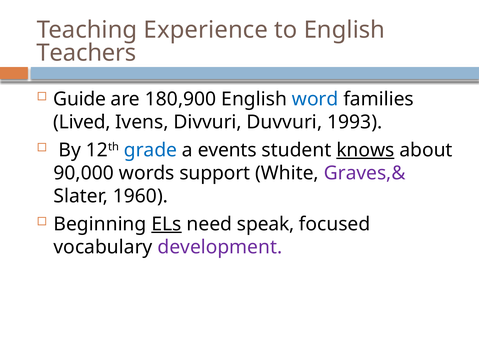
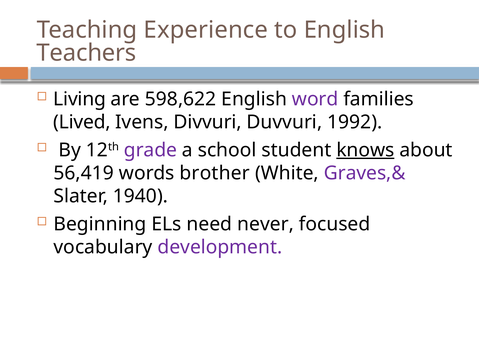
Guide: Guide -> Living (80, 99)
180,900: 180,900 -> 598,622 (181, 99)
word colour: blue -> purple (315, 99)
1993: 1993 -> 1992 (355, 122)
grade colour: blue -> purple (150, 150)
events: events -> school (227, 150)
90,000: 90,000 -> 56,419 (84, 173)
support: support -> brother (215, 173)
1960: 1960 -> 1940 (140, 196)
ELs underline: present -> none (167, 224)
speak: speak -> never (266, 224)
